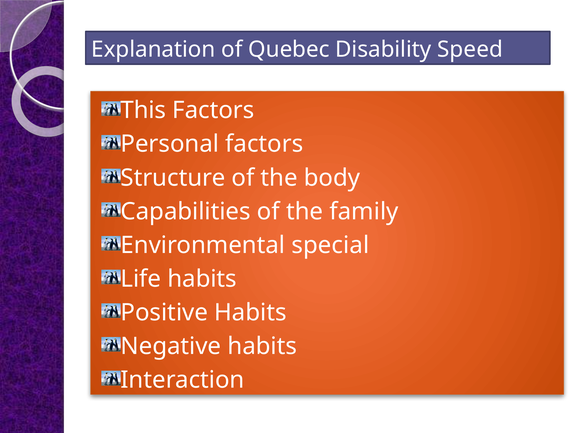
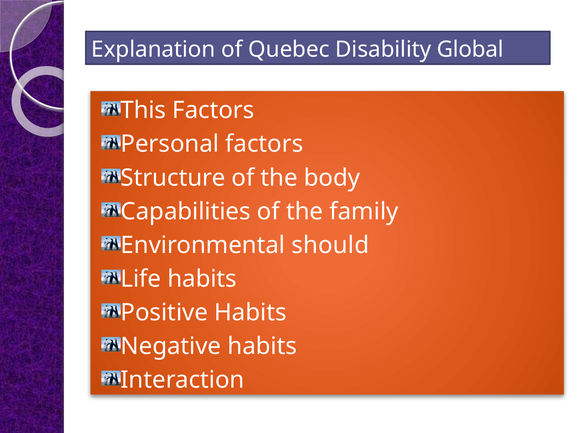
Speed: Speed -> Global (470, 49)
special: special -> should (330, 245)
